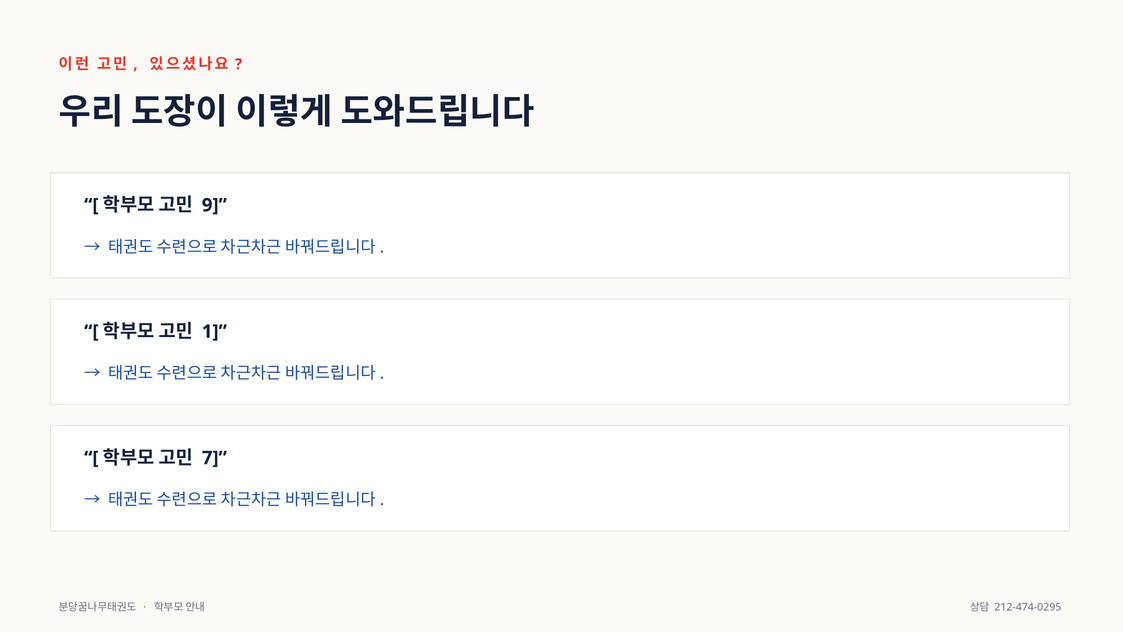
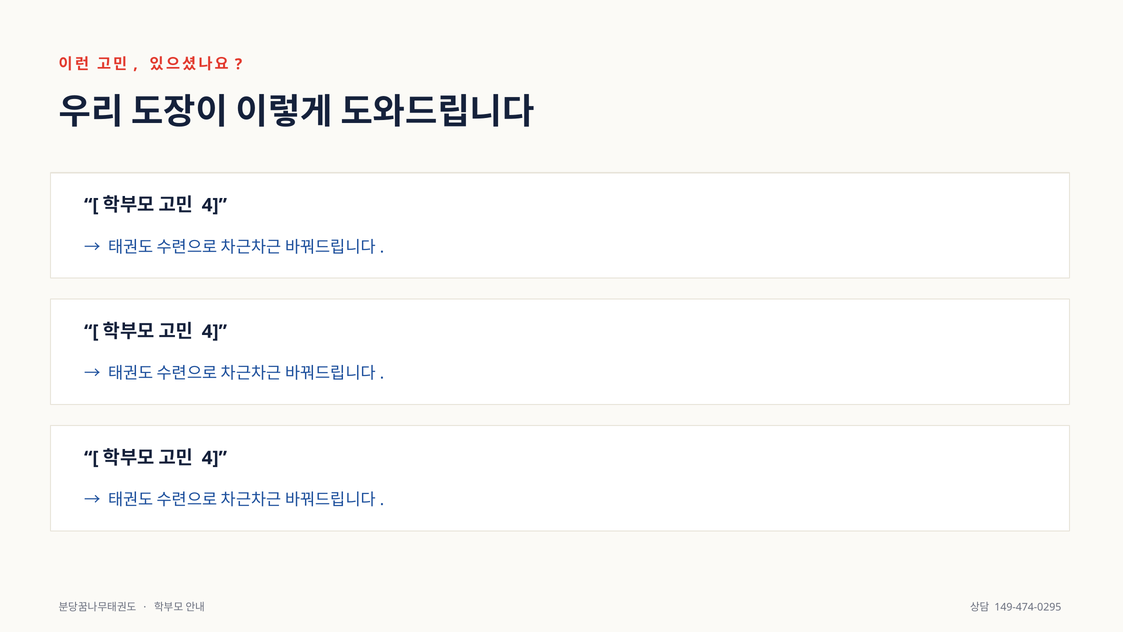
9: 9 -> 4 (214, 205)
1: 1 -> 4 (214, 331)
7: 7 -> 4 (214, 458)
212-474-0295: 212-474-0295 -> 149-474-0295 (1028, 607)
